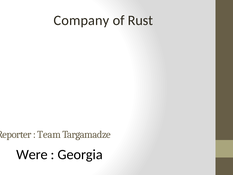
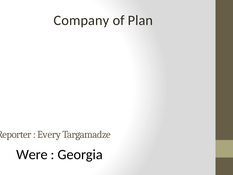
Rust: Rust -> Plan (140, 20)
Team: Team -> Every (49, 134)
